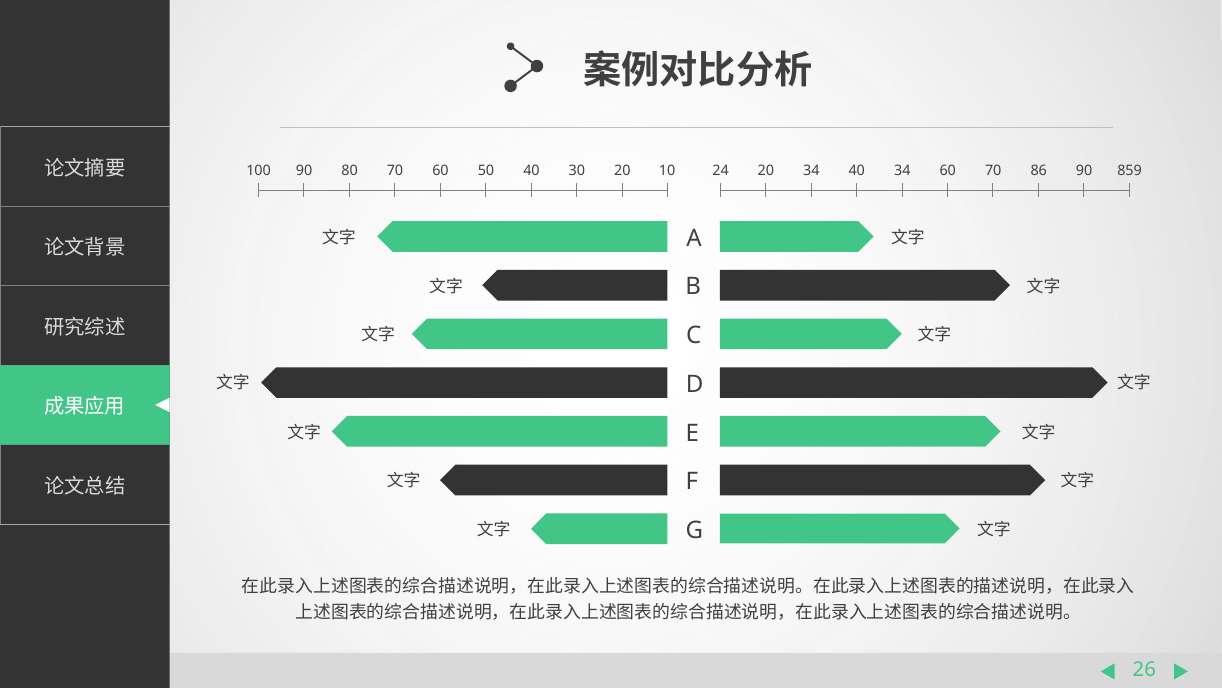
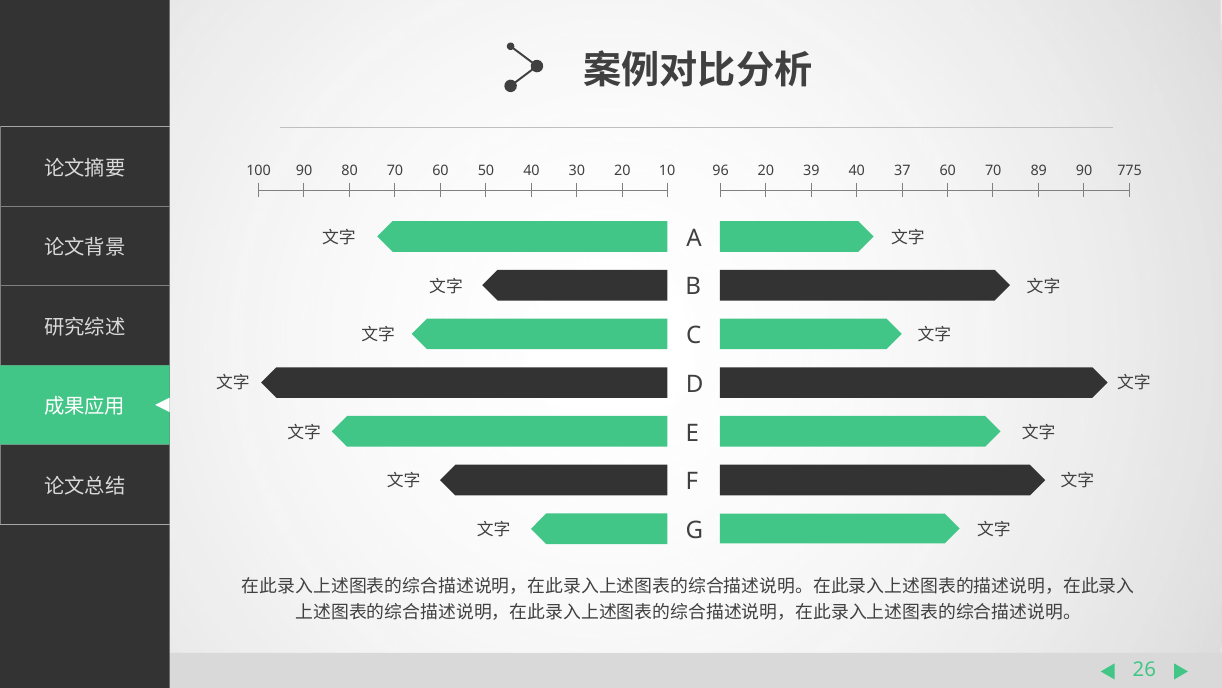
24: 24 -> 96 (721, 171)
20 34: 34 -> 39 (811, 171)
40 34: 34 -> 37 (902, 171)
86: 86 -> 89 (1039, 171)
859: 859 -> 775 (1130, 171)
